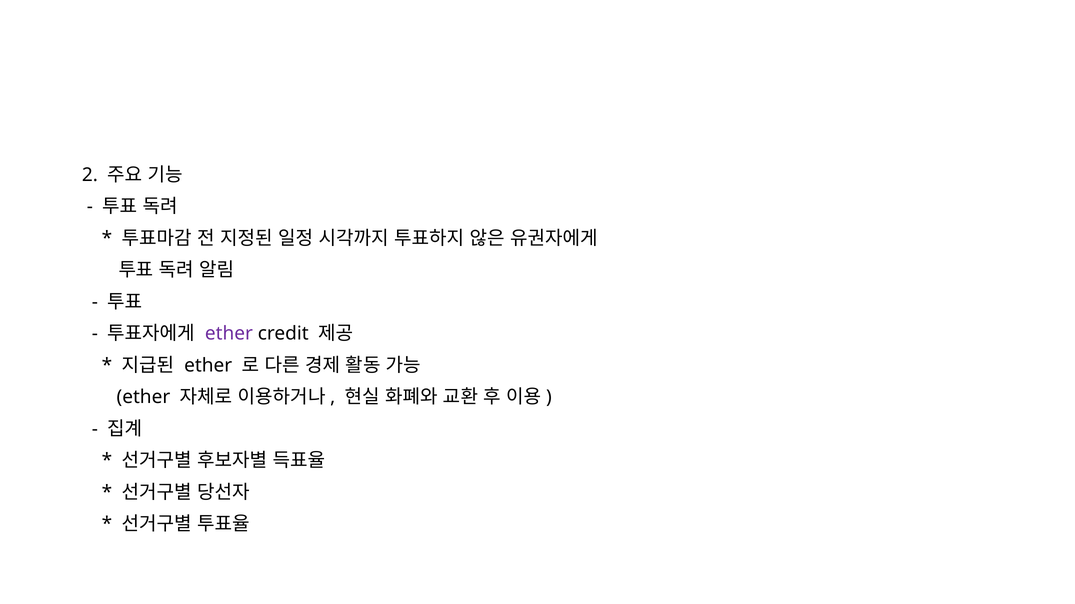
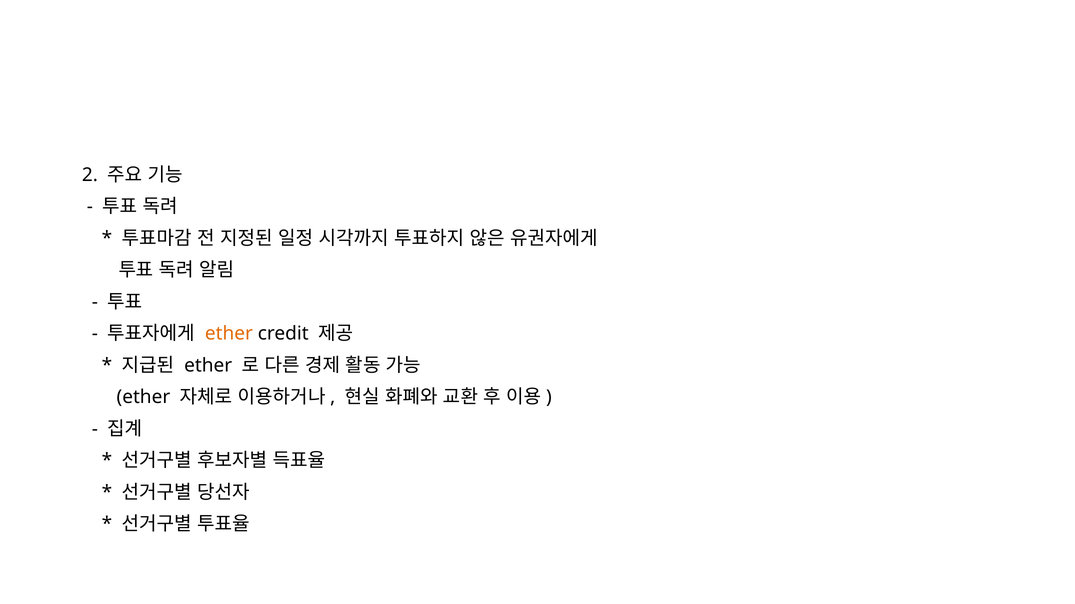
ether colour: purple -> orange (229, 334)
